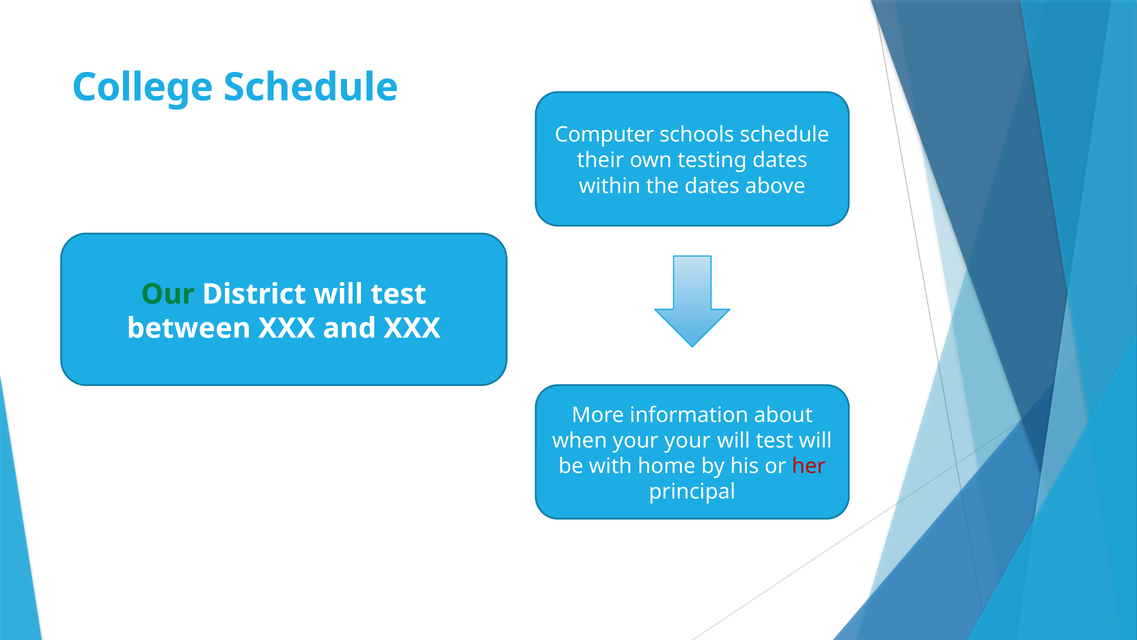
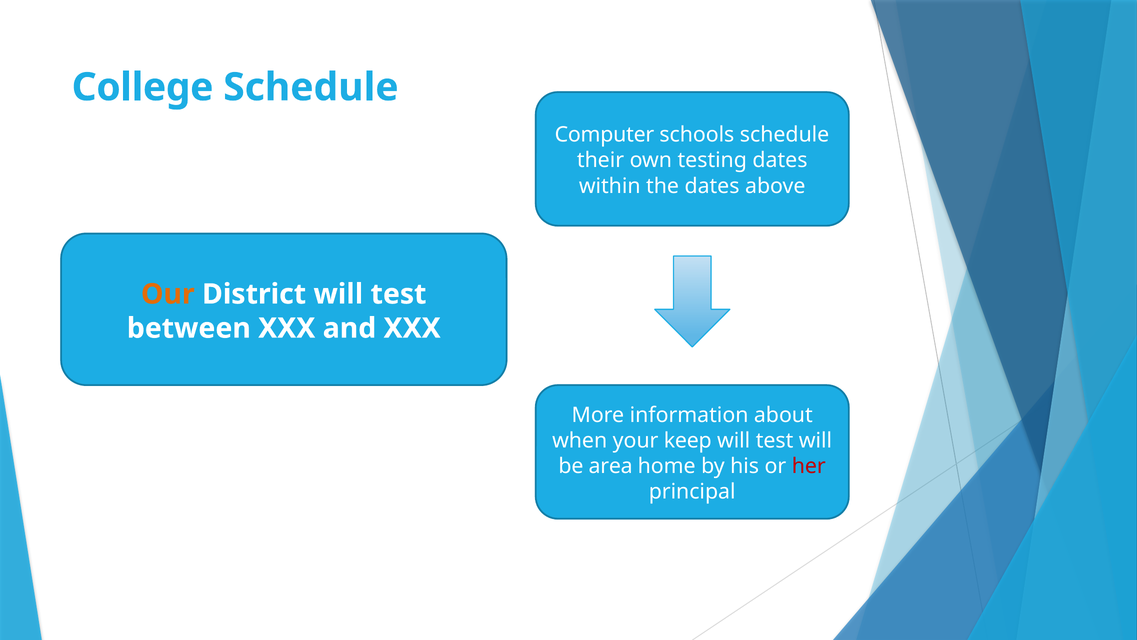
Our colour: green -> orange (168, 294)
your your: your -> keep (688, 440)
with: with -> area (611, 466)
